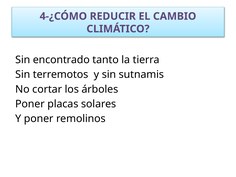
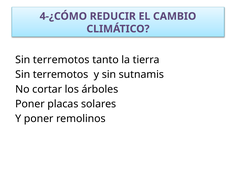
encontrado: encontrado -> terremotos (61, 60)
